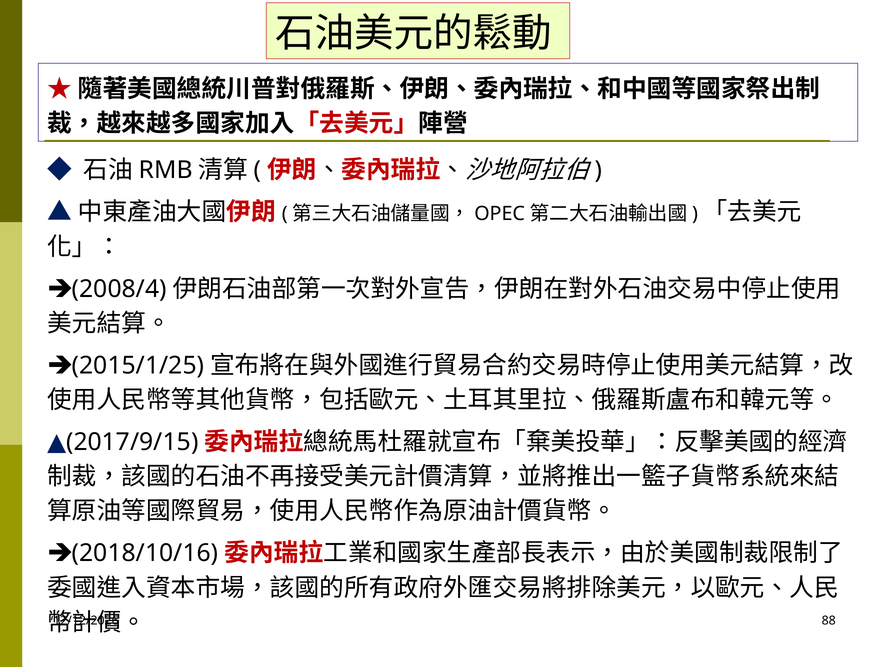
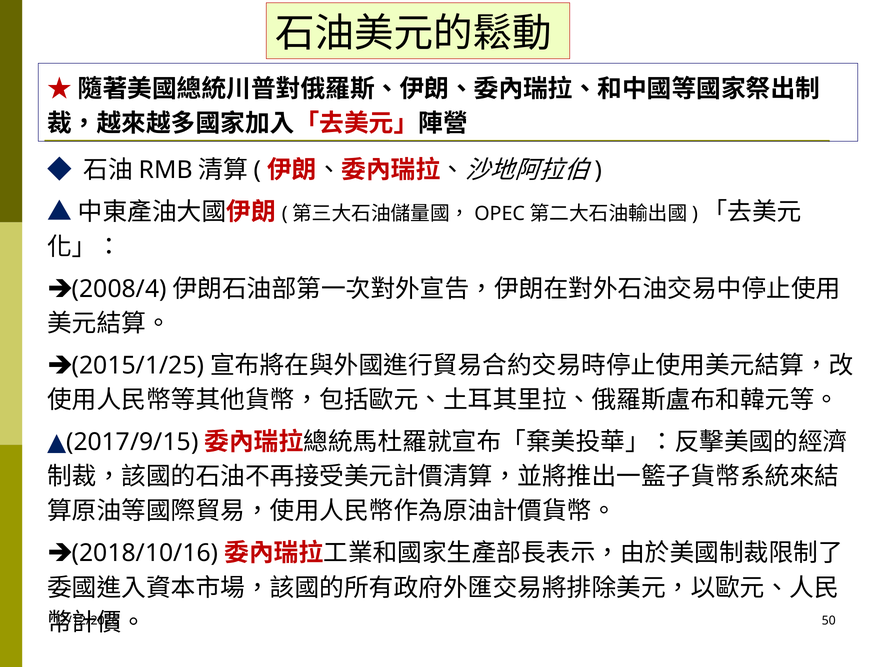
88: 88 -> 50 (829, 620)
